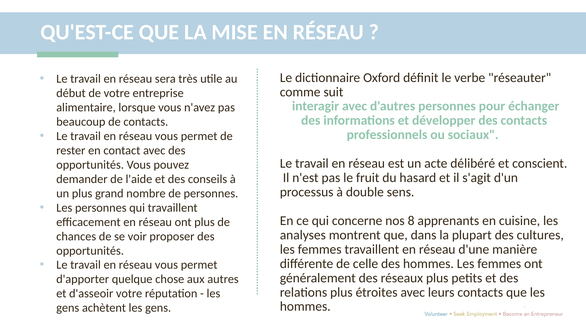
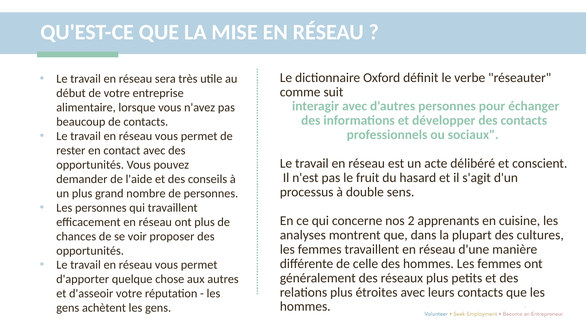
8: 8 -> 2 (411, 220)
